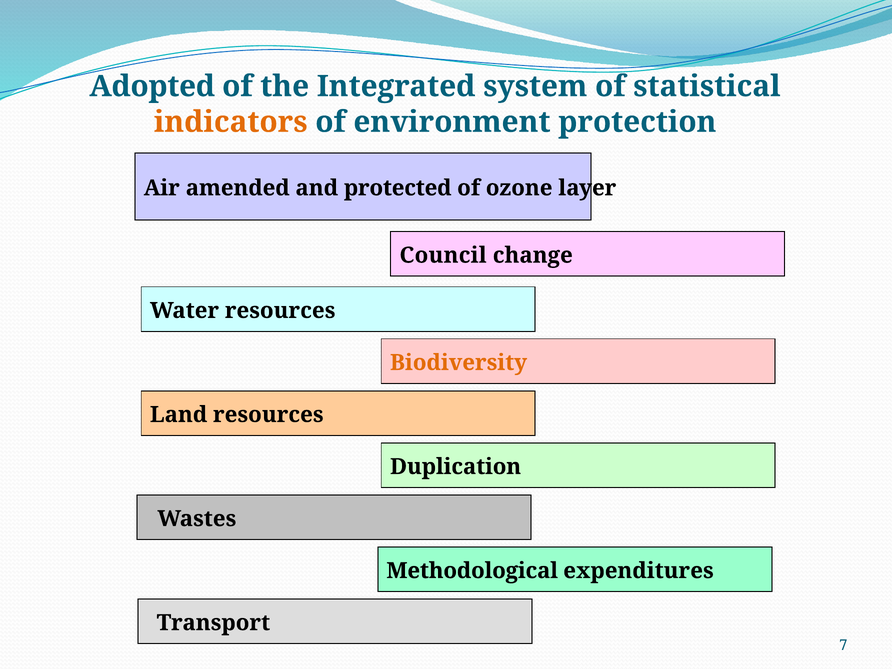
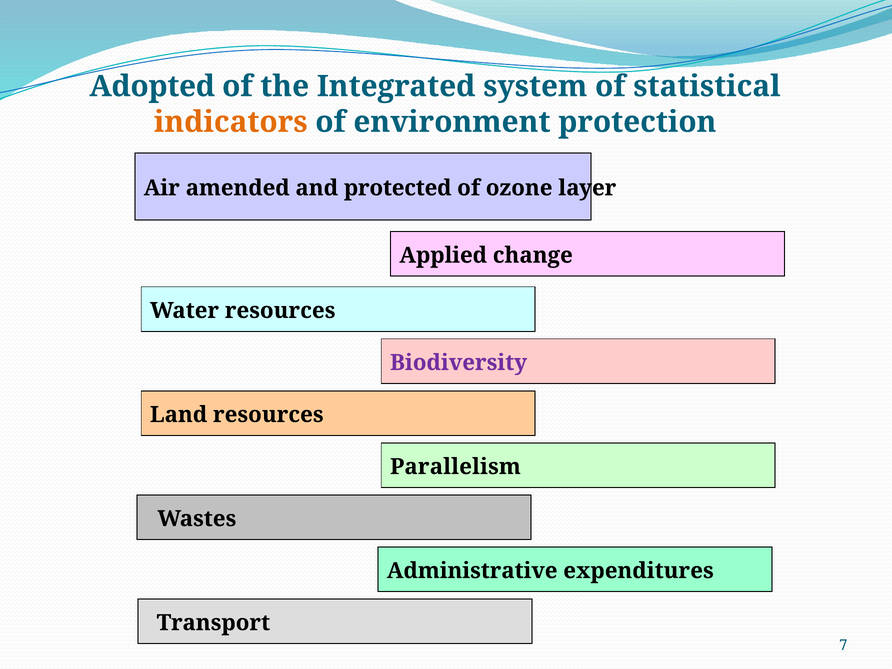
Council: Council -> Applied (443, 255)
Biodiversity colour: orange -> purple (459, 363)
Duplication: Duplication -> Parallelism (455, 467)
Methodological: Methodological -> Administrative (472, 571)
